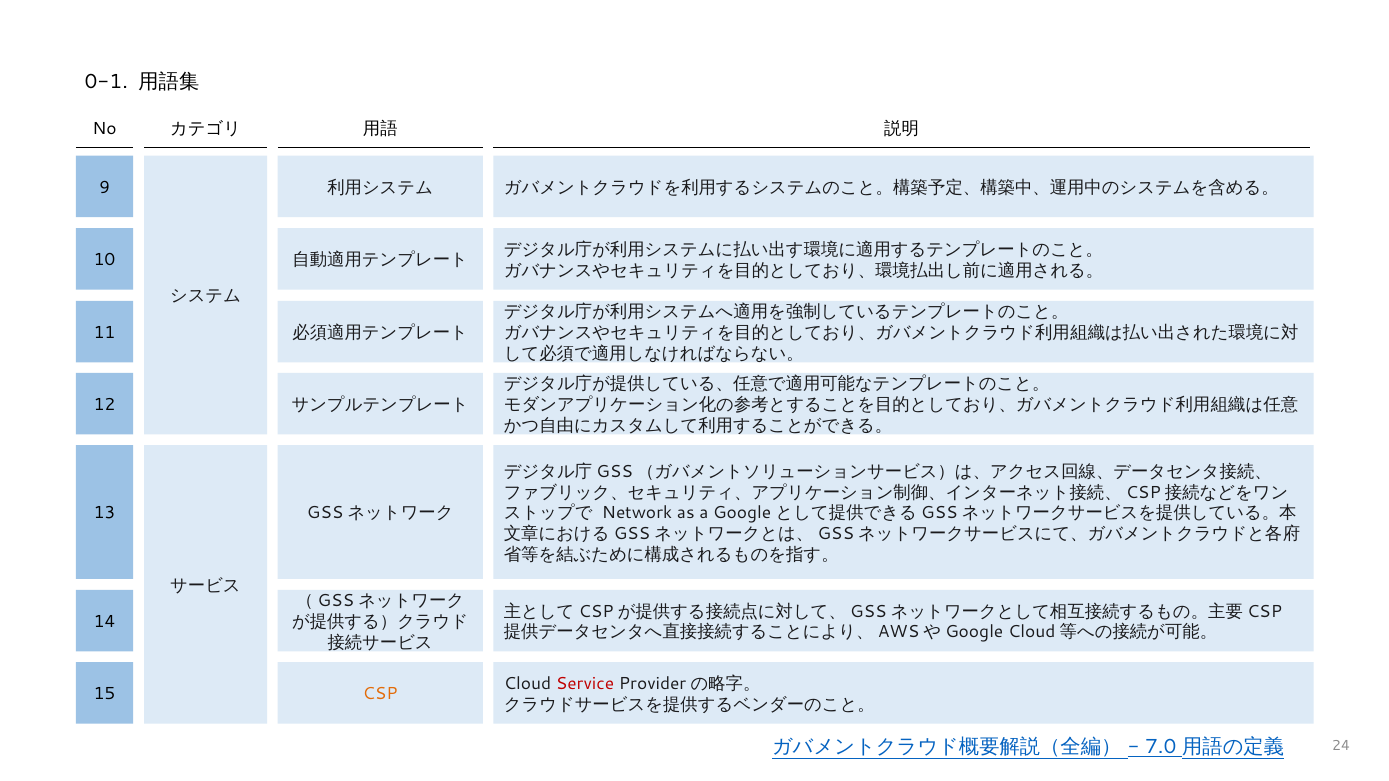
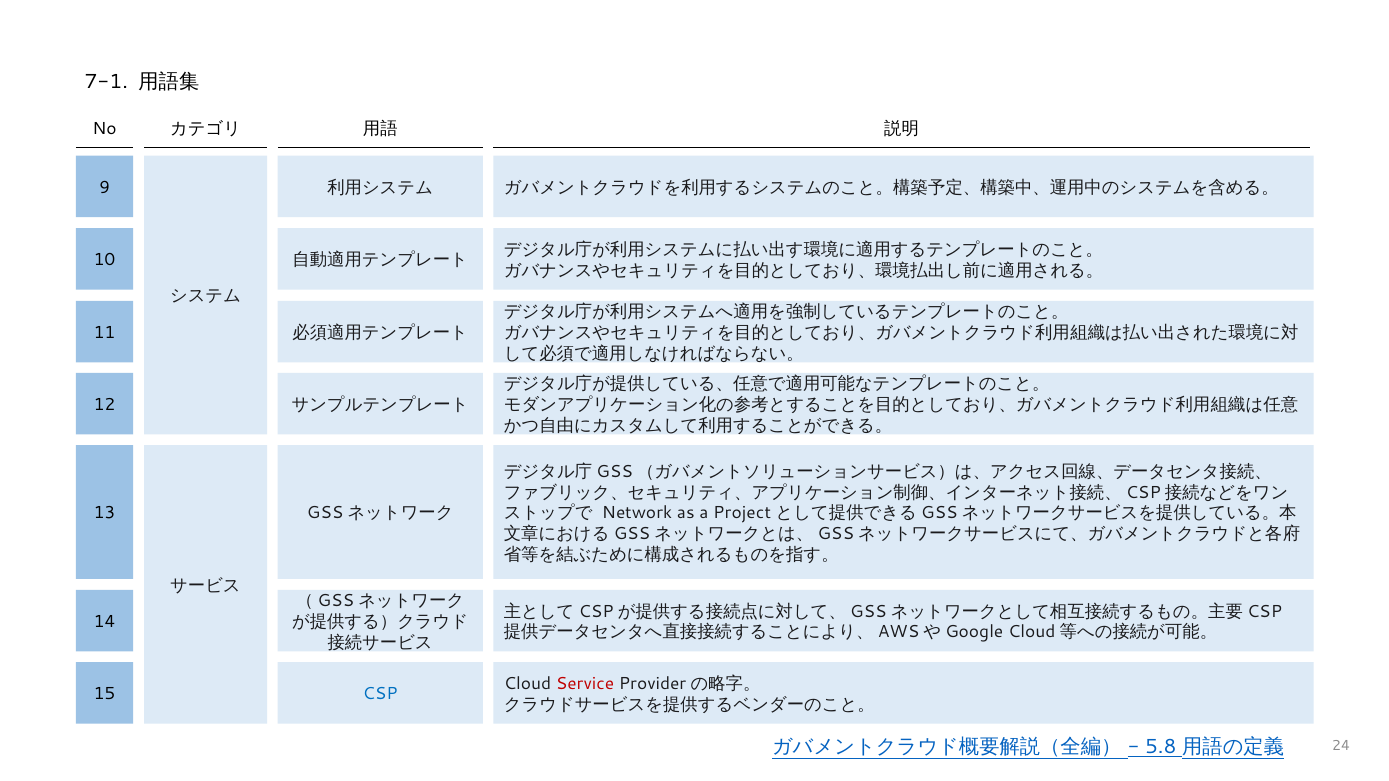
0-1: 0-1 -> 7-1 (106, 82)
Google: Google -> Project (742, 513)
CSP colour: orange -> blue (380, 694)
7.0: 7.0 -> 5.8 (1161, 747)
